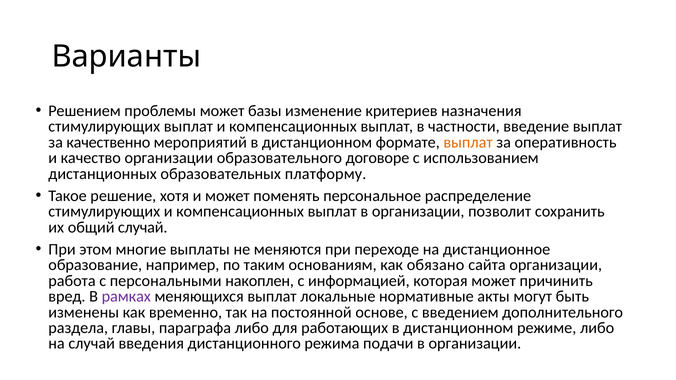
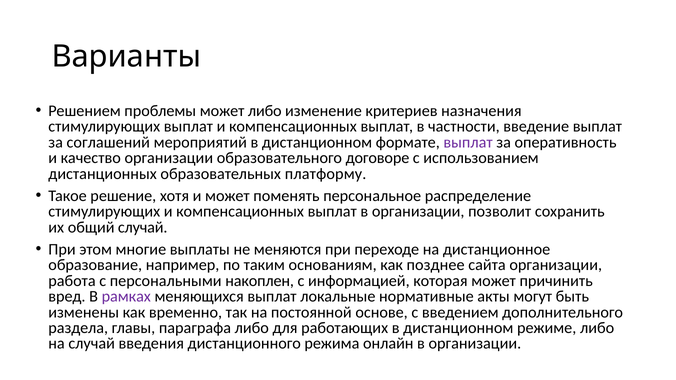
может базы: базы -> либо (265, 111)
качественно: качественно -> соглашений (108, 142)
выплат colour: orange -> purple (468, 142)
обязано: обязано -> позднее (436, 265)
подачи: подачи -> онлайн (388, 344)
